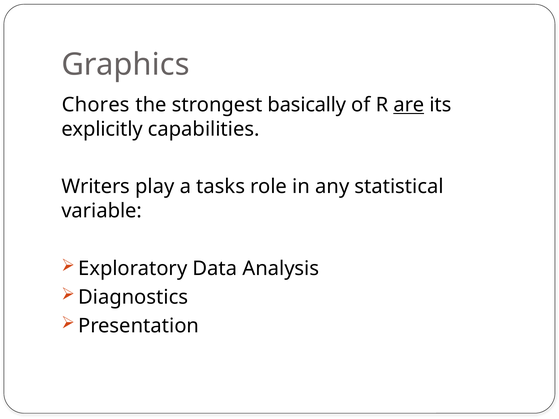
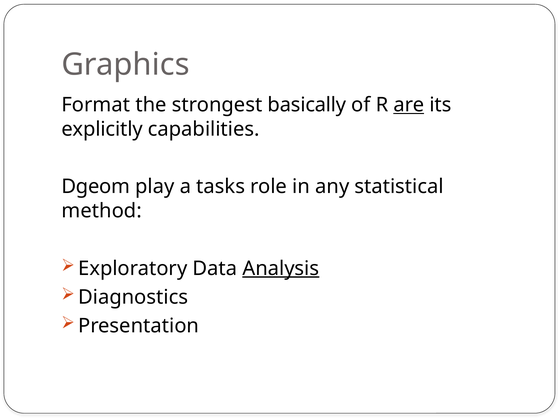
Chores: Chores -> Format (96, 105)
Writers: Writers -> Dgeom (96, 187)
variable: variable -> method (102, 211)
Analysis underline: none -> present (281, 269)
